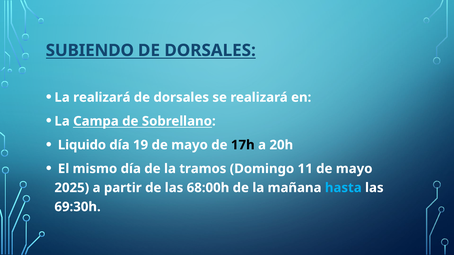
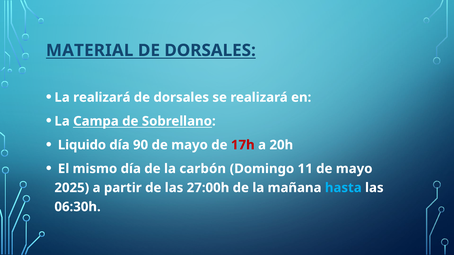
SUBIENDO: SUBIENDO -> MATERIAL (90, 50)
19: 19 -> 90 (141, 145)
17h colour: black -> red (243, 145)
tramos: tramos -> carbón (203, 169)
68:00h: 68:00h -> 27:00h (208, 188)
69:30h: 69:30h -> 06:30h (78, 207)
